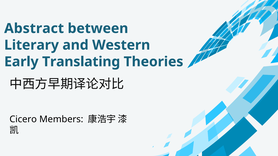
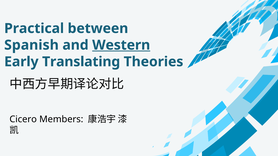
Abstract: Abstract -> Practical (34, 28)
Literary: Literary -> Spanish (31, 45)
Western underline: none -> present (121, 45)
